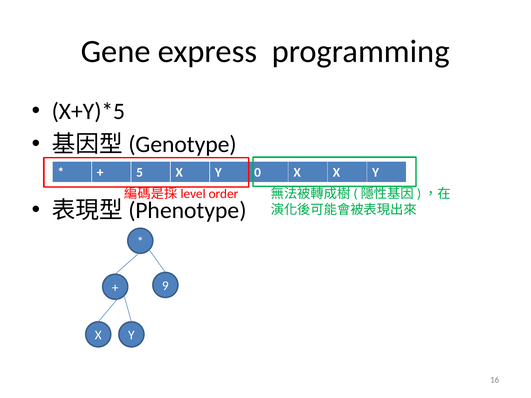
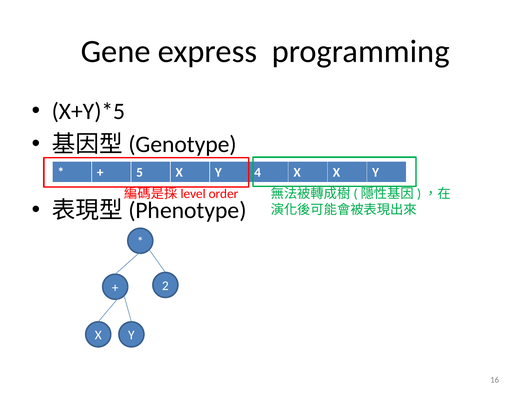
0: 0 -> 4 (258, 172)
9: 9 -> 2 (165, 286)
